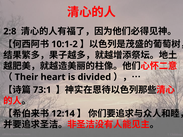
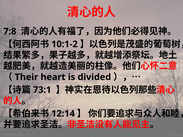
2:8: 2:8 -> 7:8 (10, 31)
